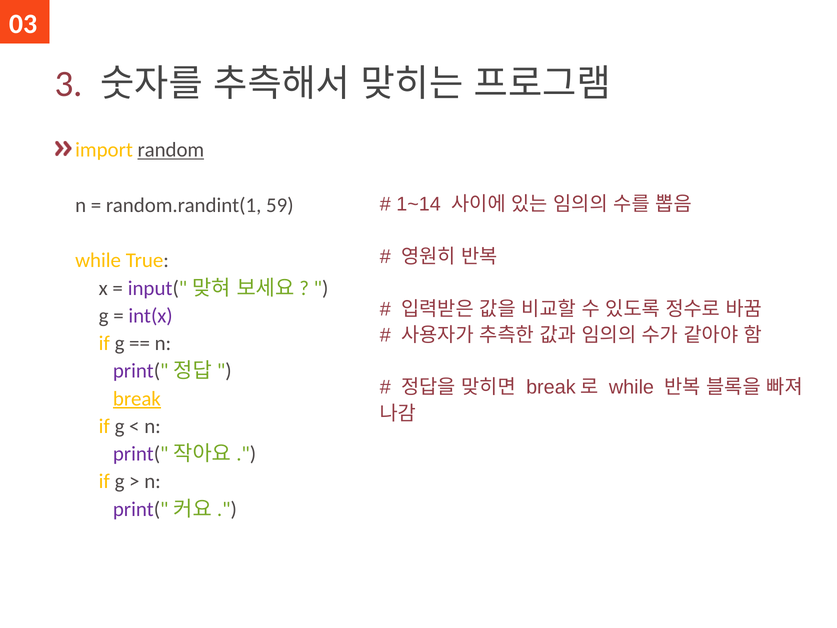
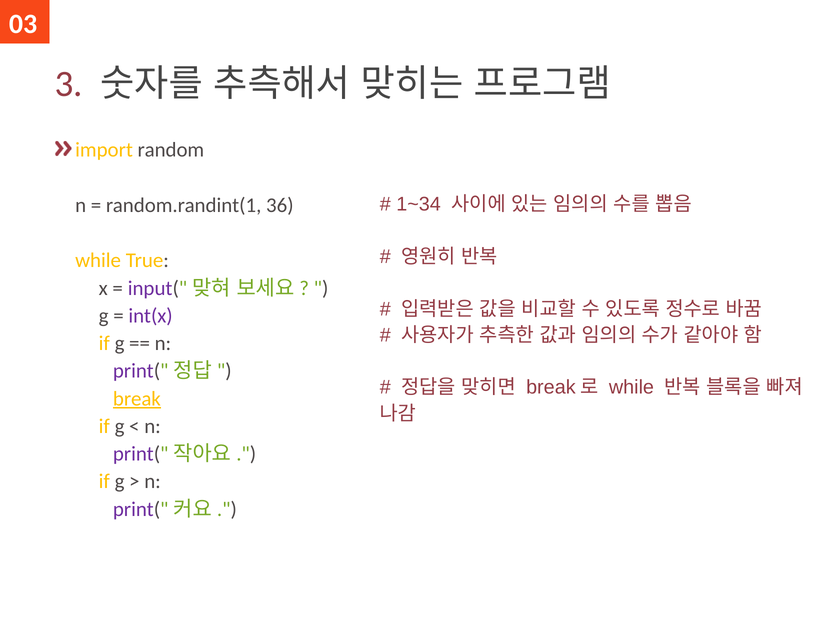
random underline: present -> none (171, 150)
1~14: 1~14 -> 1~34 (419, 204)
59: 59 -> 36 (280, 205)
